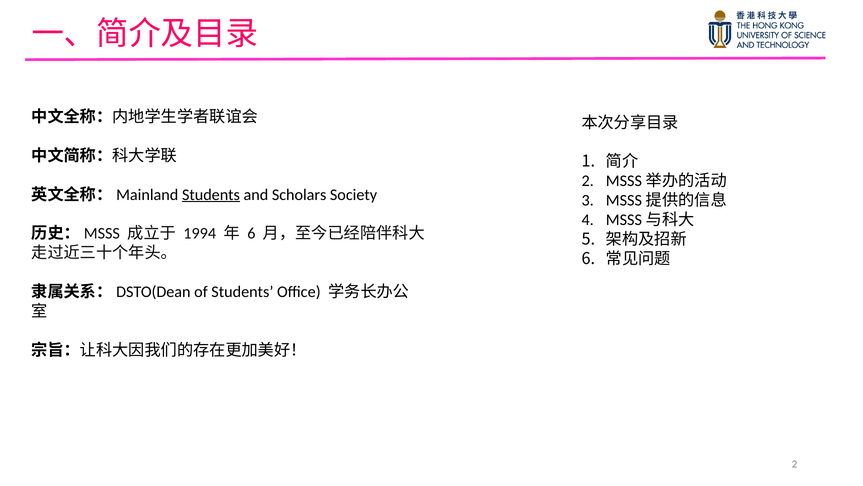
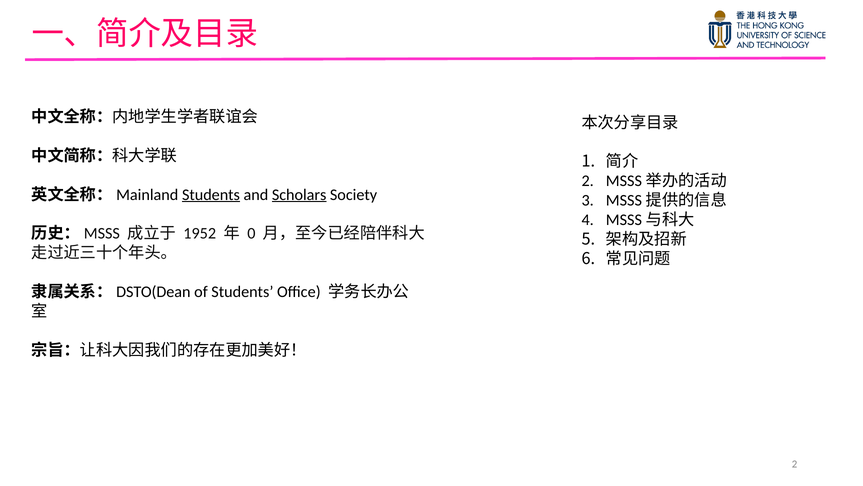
Scholars underline: none -> present (299, 194)
1994: 1994 -> 1952 (200, 233)
6: 6 -> 0 (251, 233)
